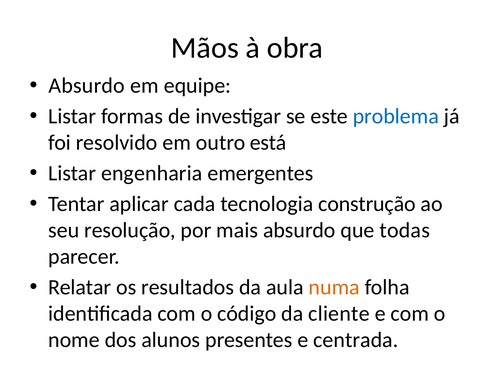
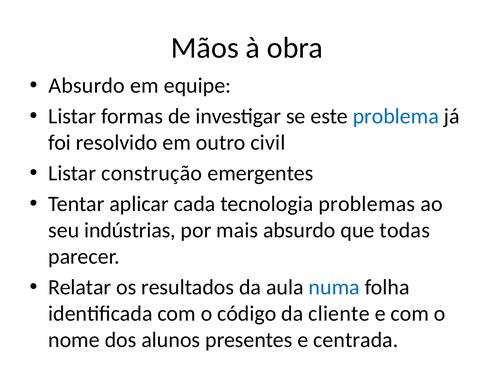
está: está -> civil (268, 143)
engenharia: engenharia -> construção (152, 174)
construção: construção -> problemas (367, 204)
resolução: resolução -> indústrias (130, 231)
numa colour: orange -> blue (334, 288)
